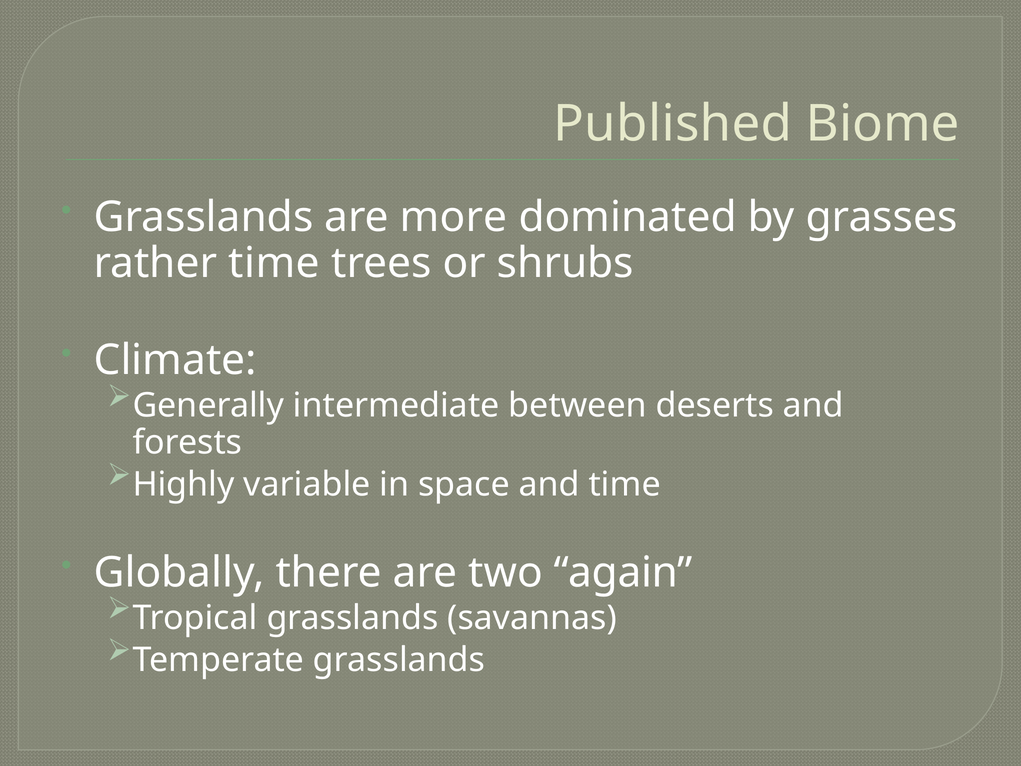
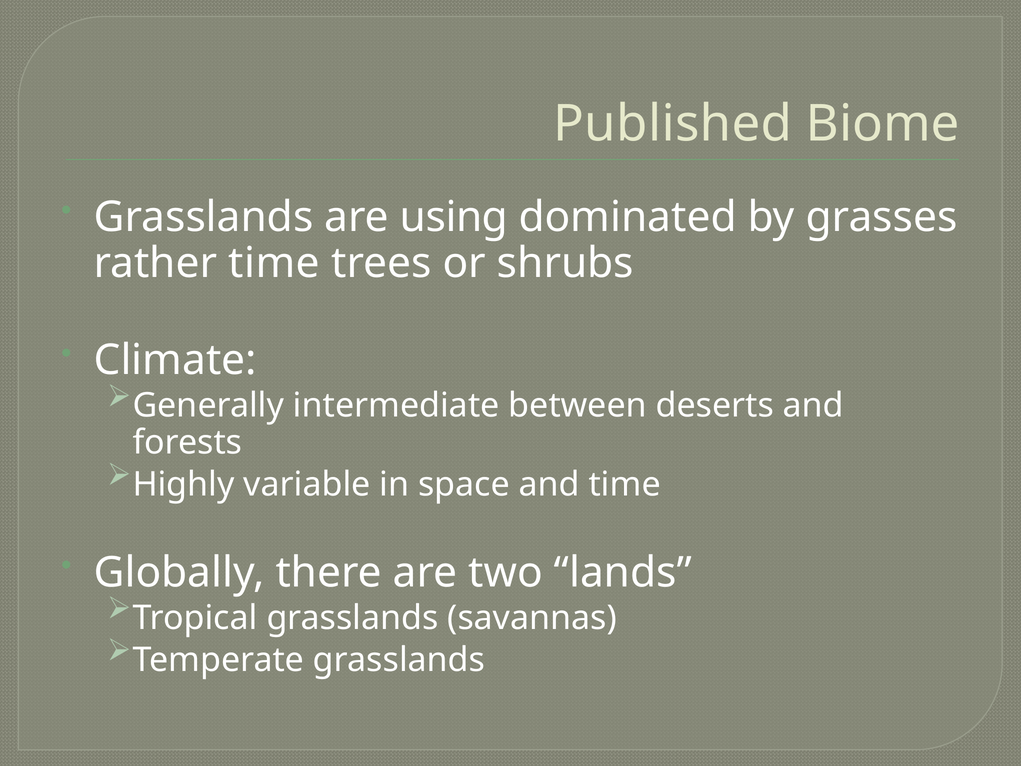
more: more -> using (454, 217)
again: again -> lands (623, 572)
